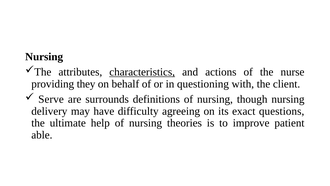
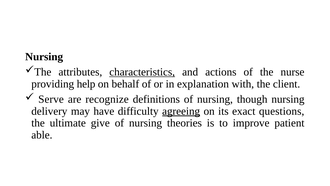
they: they -> help (86, 84)
questioning: questioning -> explanation (203, 84)
surrounds: surrounds -> recognize (107, 99)
agreeing underline: none -> present (181, 111)
help: help -> give (100, 123)
